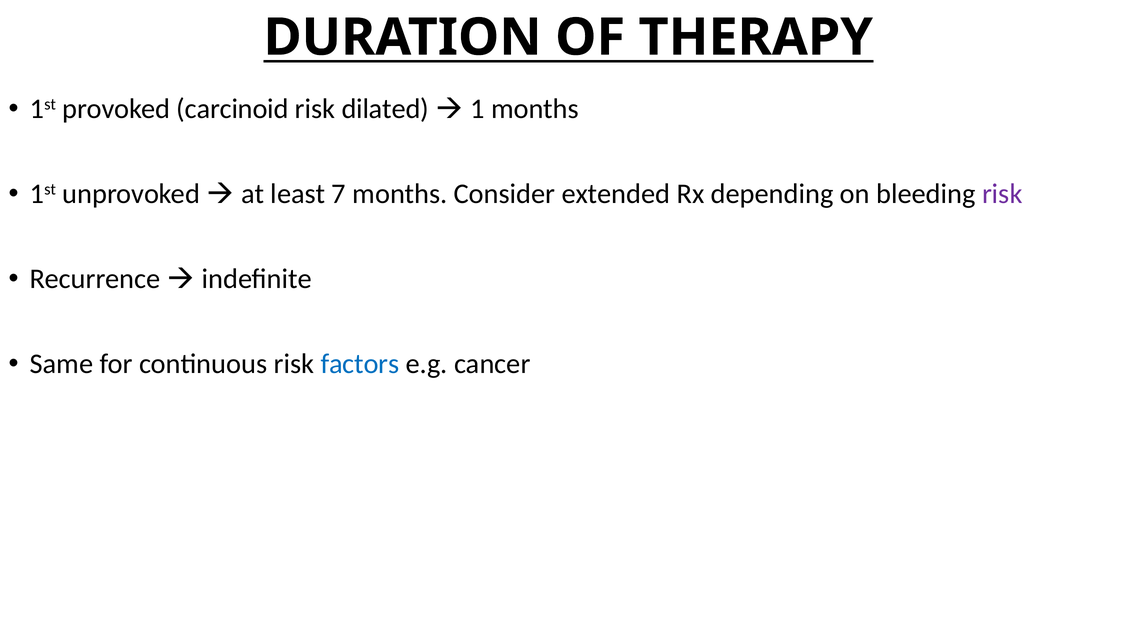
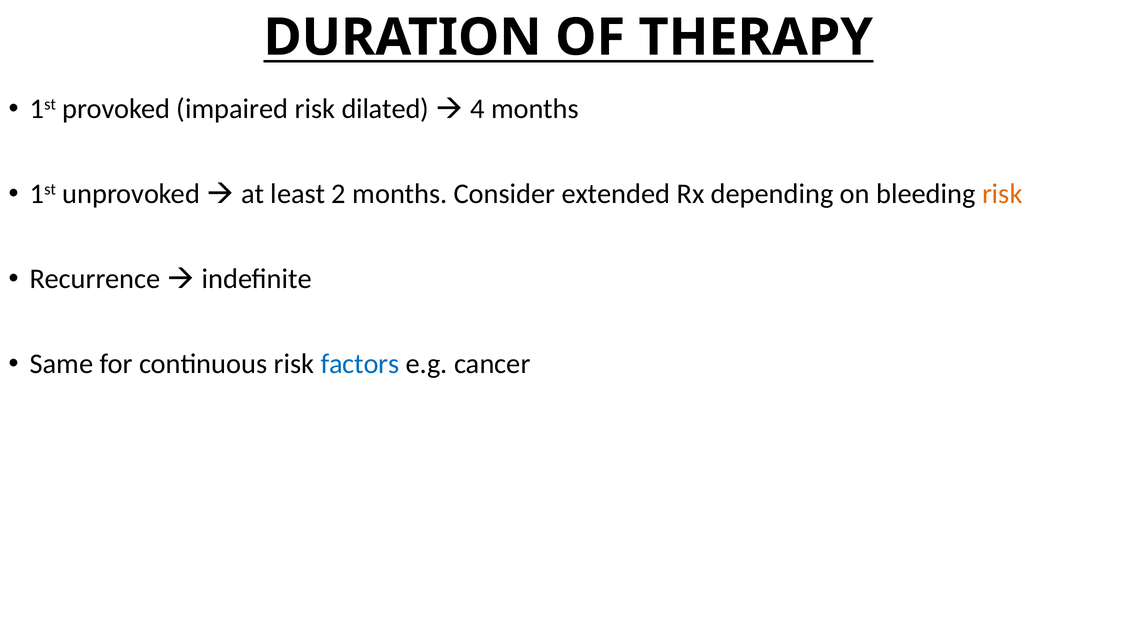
carcinoid: carcinoid -> impaired (232, 109)
1: 1 -> 4 (478, 109)
7: 7 -> 2 (339, 194)
risk colour: purple -> orange (1002, 194)
